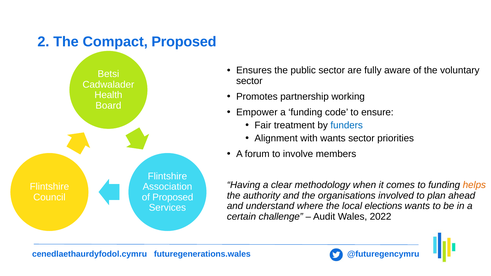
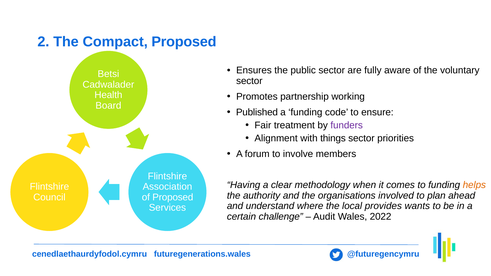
Empower: Empower -> Published (257, 112)
funders colour: blue -> purple (347, 125)
with wants: wants -> things (333, 138)
elections: elections -> provides (383, 206)
